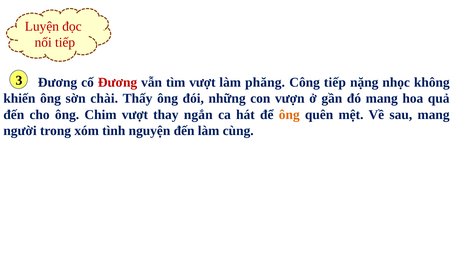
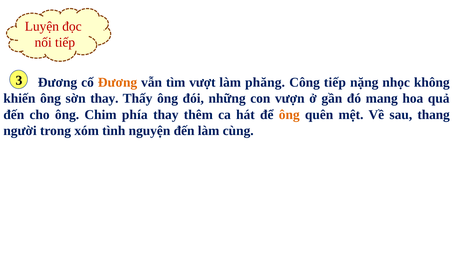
Đương colour: red -> orange (118, 82)
sờn chài: chài -> thay (104, 98)
Chim vượt: vượt -> phía (135, 114)
ngắn: ngắn -> thêm (198, 114)
sau mang: mang -> thang (434, 114)
